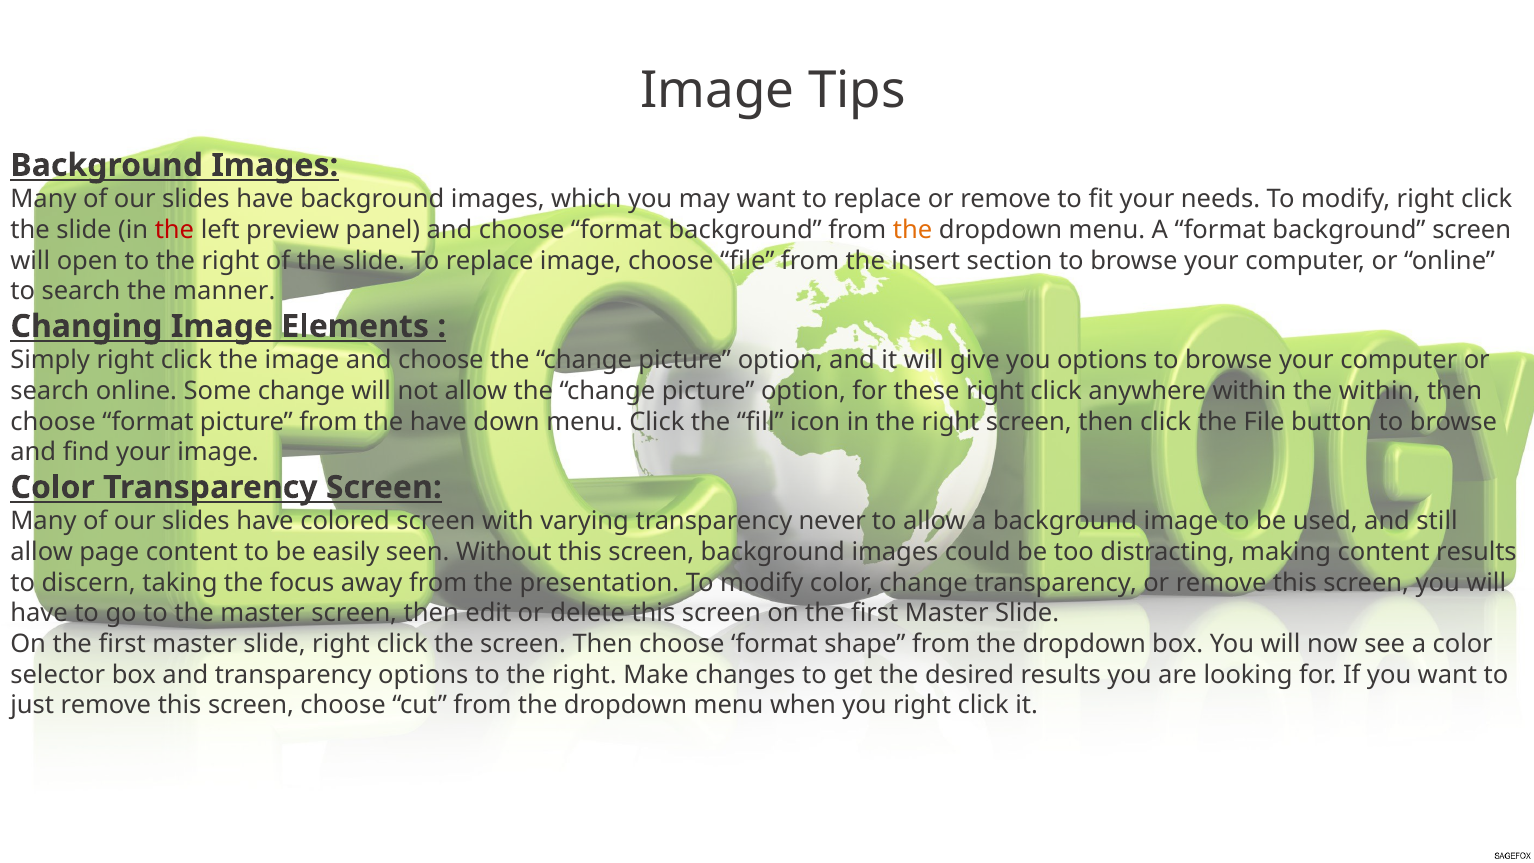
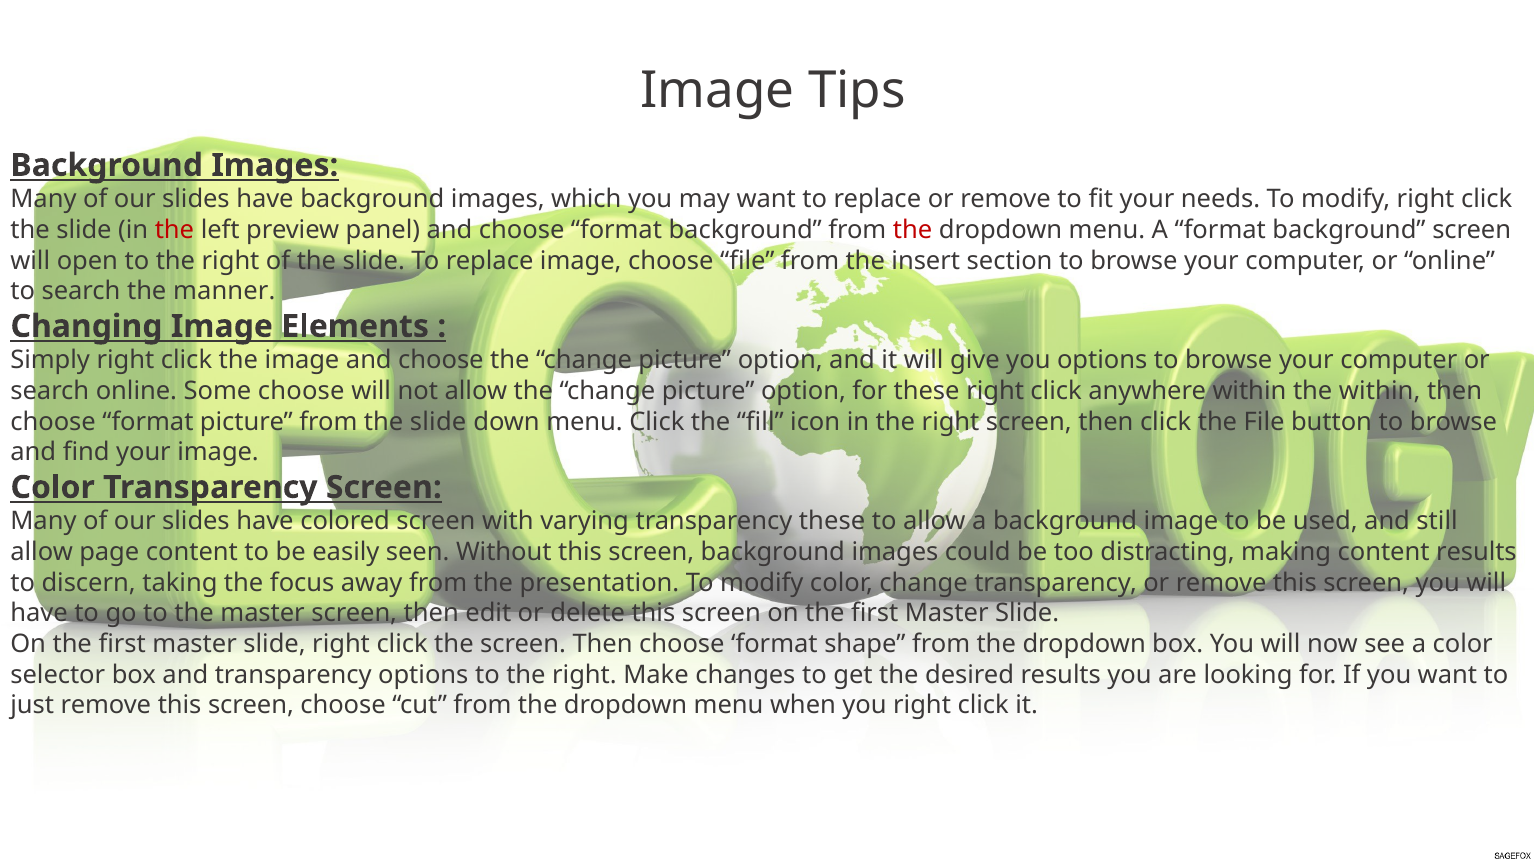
the colour: orange -> red (913, 230)
Some change: change -> choose (301, 391)
from the have: have -> slide (438, 422)
transparency never: never -> these (832, 521)
